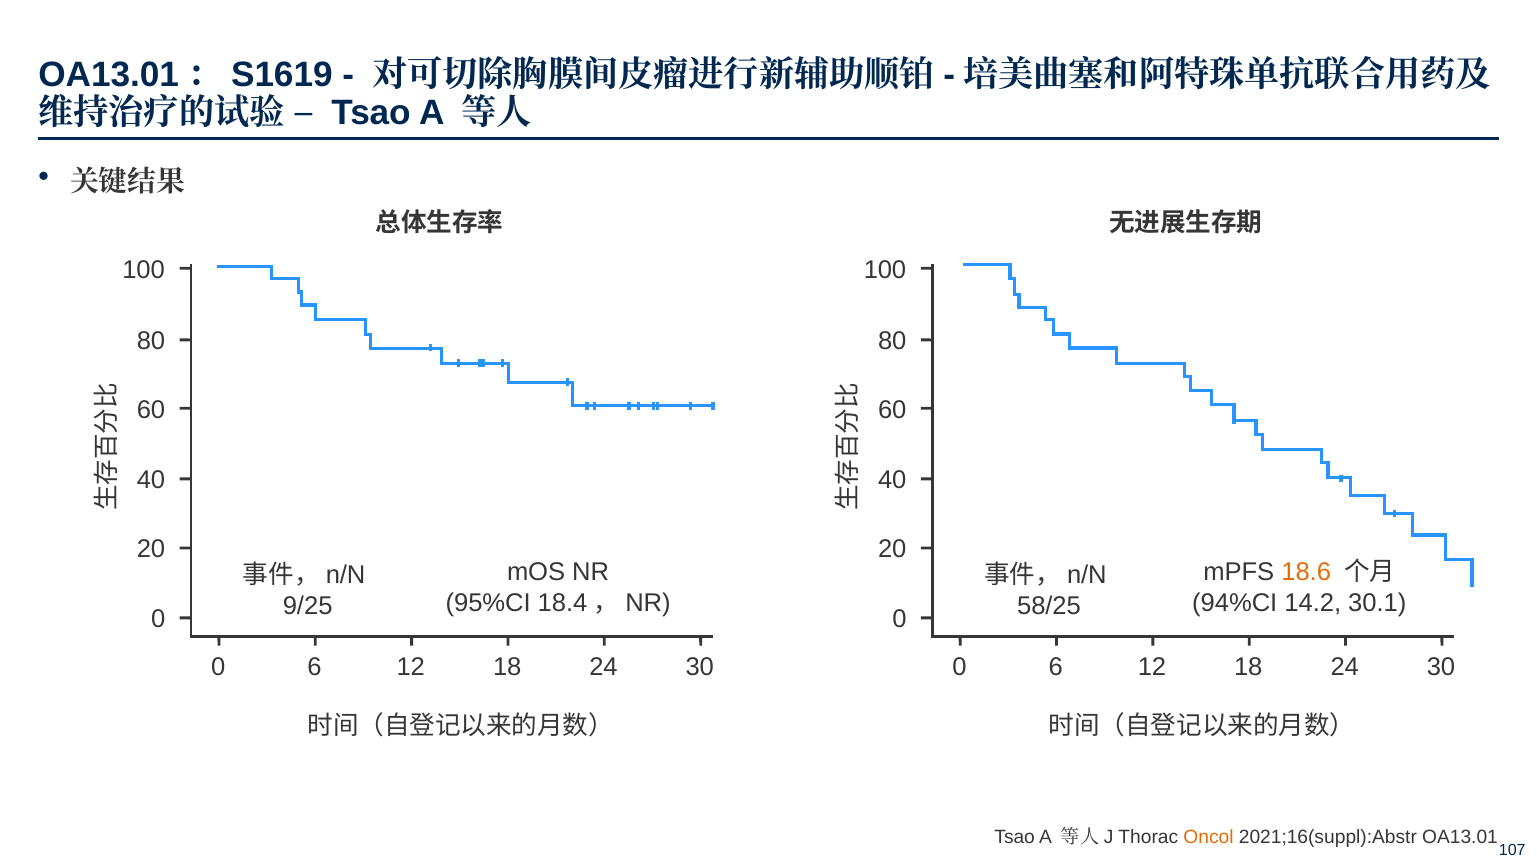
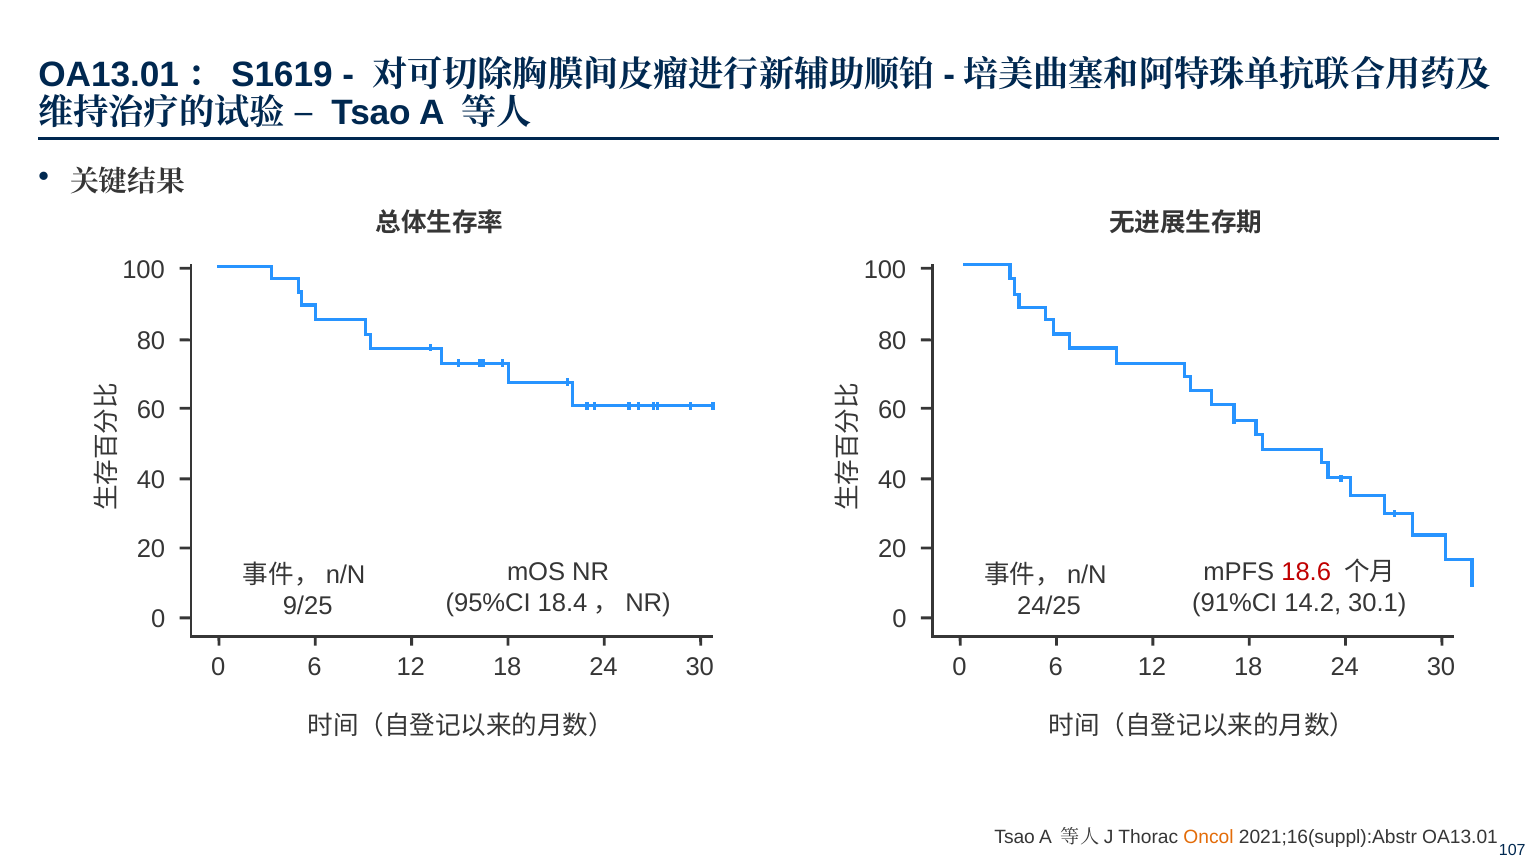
18.6 colour: orange -> red (1306, 572)
94%CI: 94%CI -> 91%CI (1235, 602)
58/25: 58/25 -> 24/25 (1049, 606)
